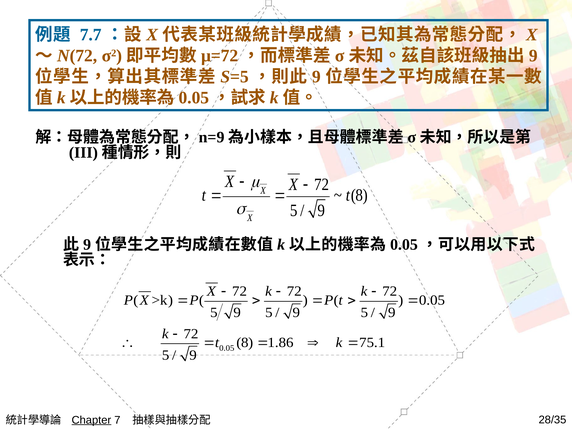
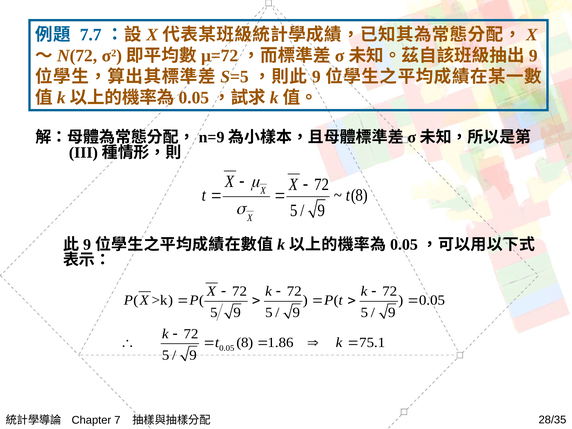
Chapter underline: present -> none (91, 420)
